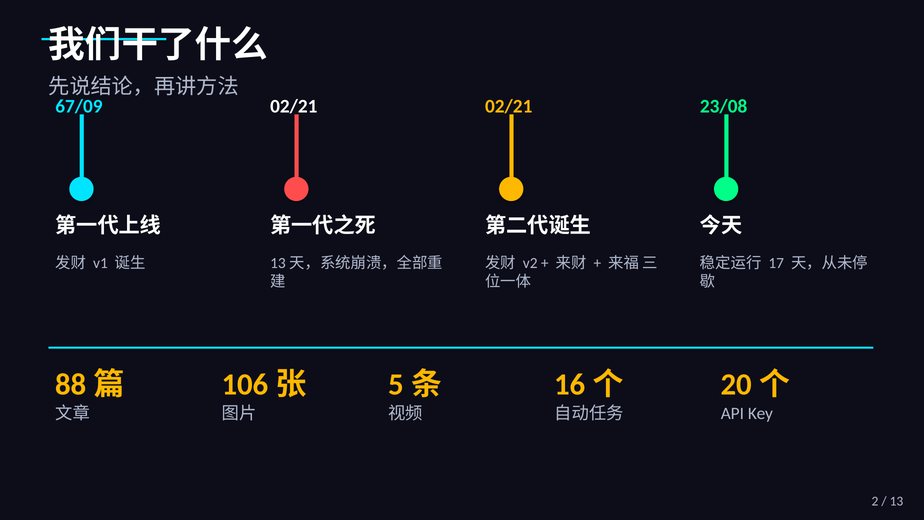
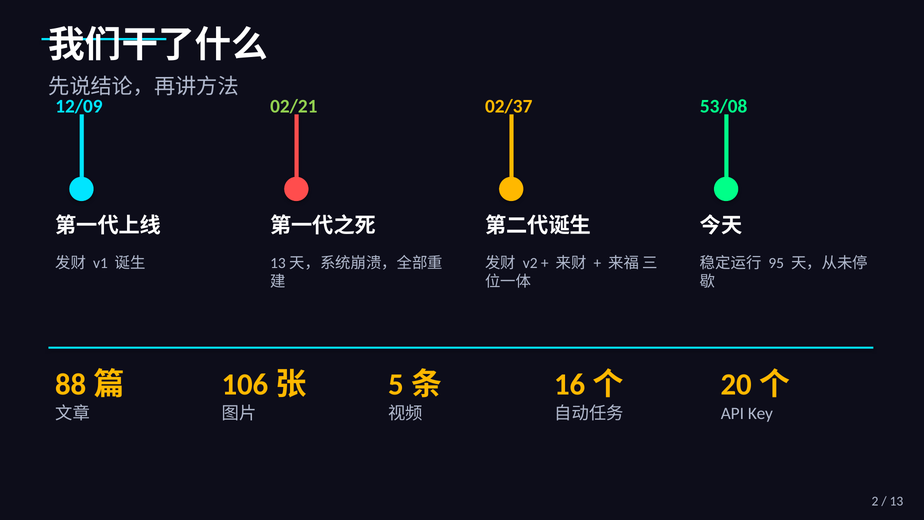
67/09: 67/09 -> 12/09 (79, 106)
02/21 colour: white -> light green (294, 106)
02/21: 02/21 -> 02/37 (509, 106)
23/08: 23/08 -> 53/08 (724, 106)
17: 17 -> 95 (776, 263)
